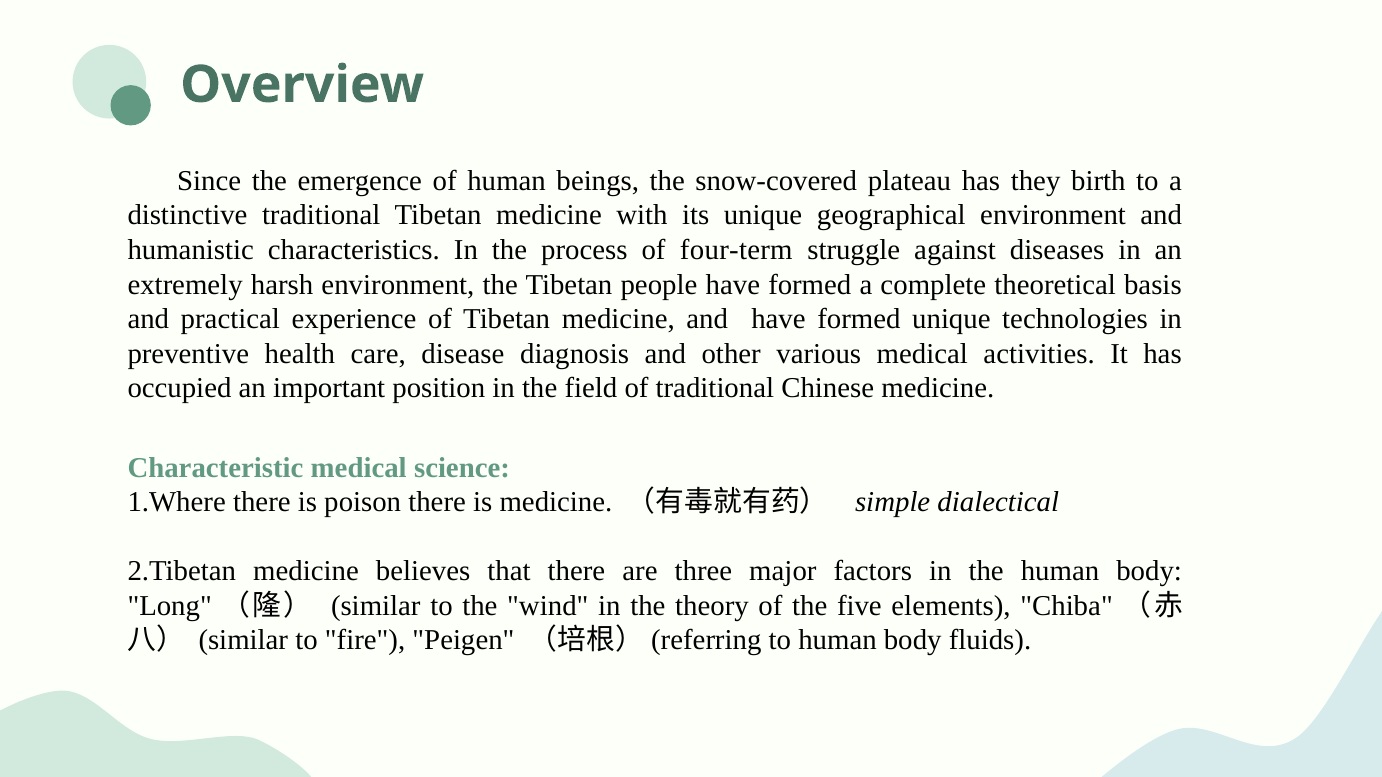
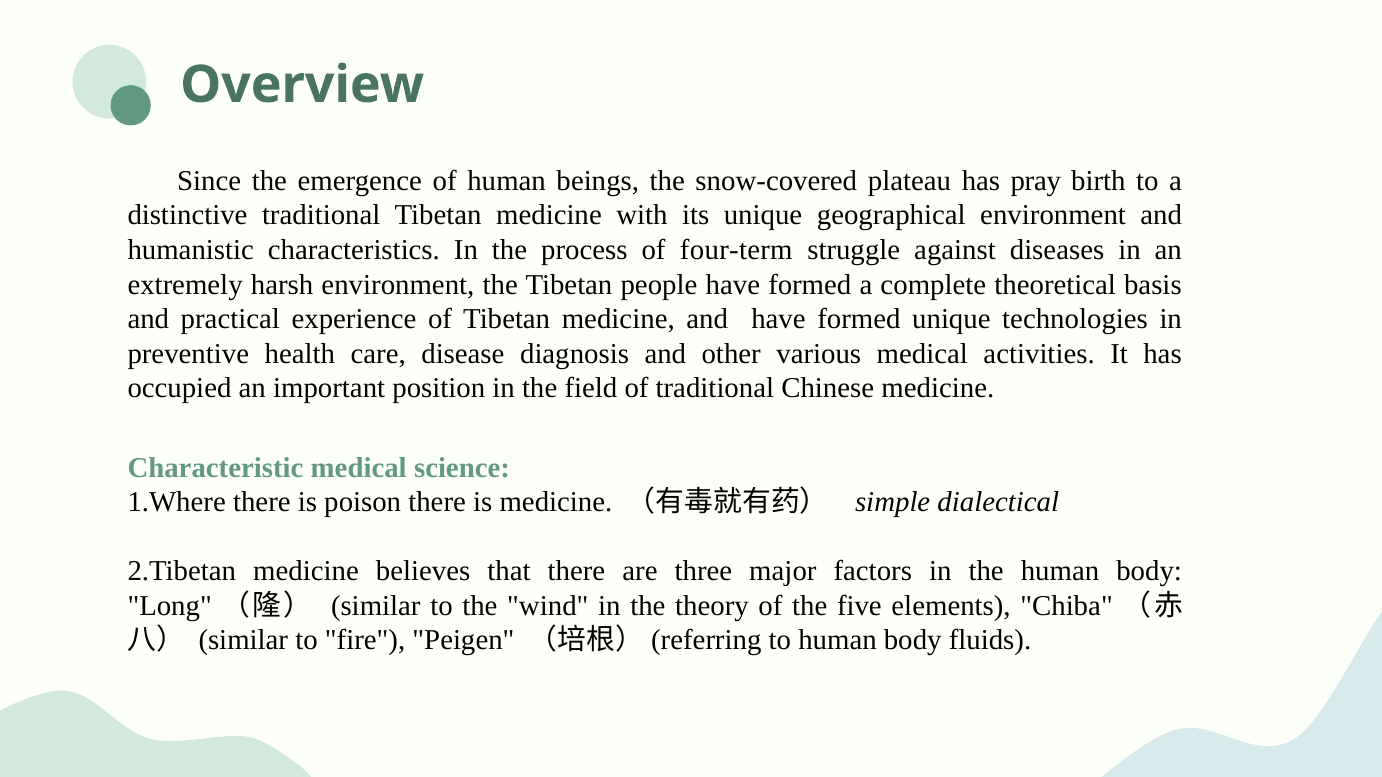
they: they -> pray (1036, 181)
